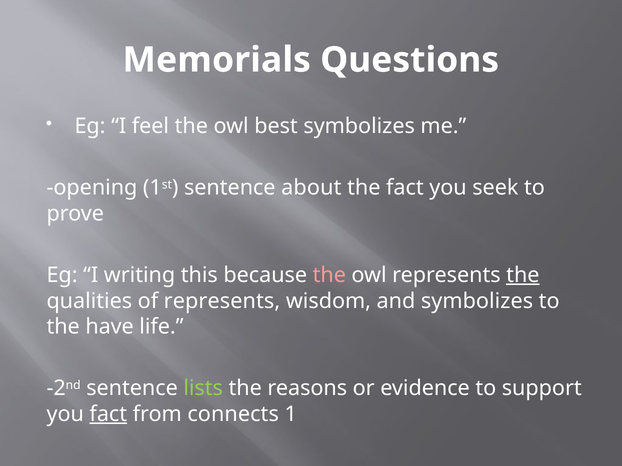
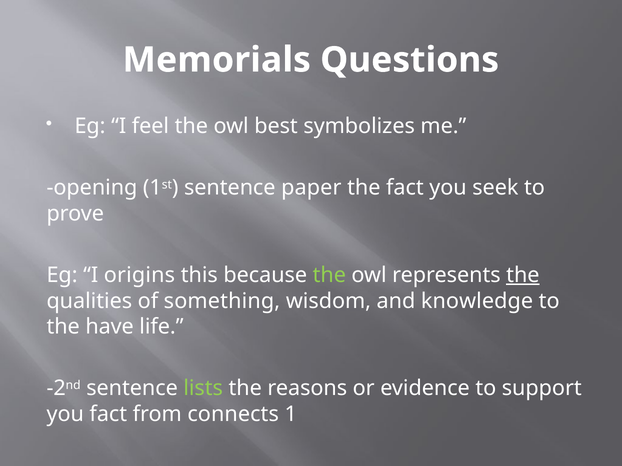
about: about -> paper (311, 188)
writing: writing -> origins (139, 275)
the colour: pink -> light green (329, 275)
of represents: represents -> something (222, 301)
and symbolizes: symbolizes -> knowledge (477, 301)
fact underline: present -> none (108, 415)
